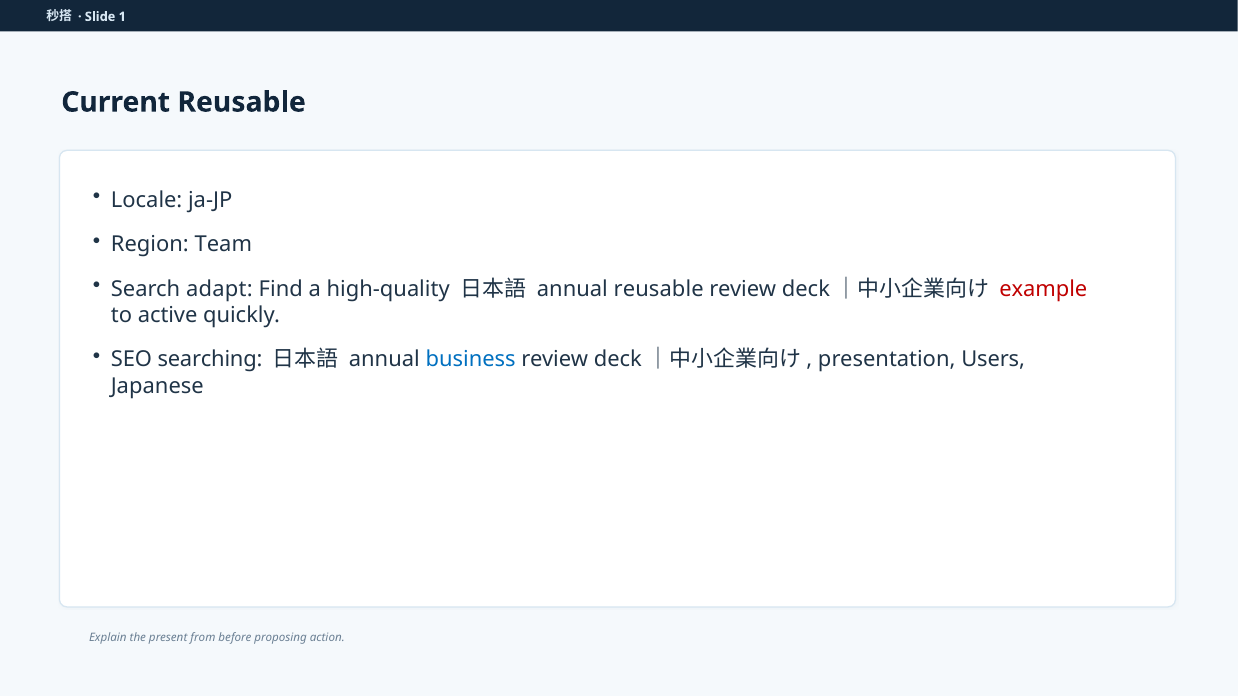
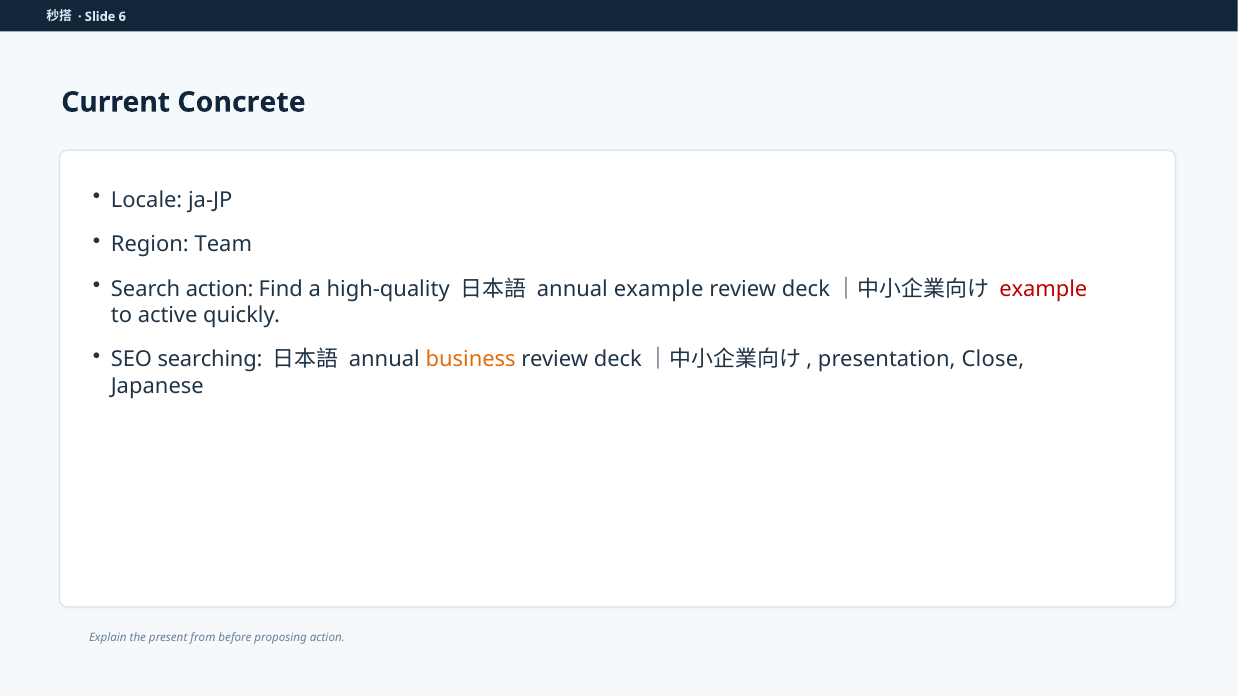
1: 1 -> 6 (122, 17)
Current Reusable: Reusable -> Concrete (242, 102)
Search adapt: adapt -> action (220, 289)
annual reusable: reusable -> example (659, 289)
business colour: blue -> orange (471, 360)
Users: Users -> Close (993, 360)
